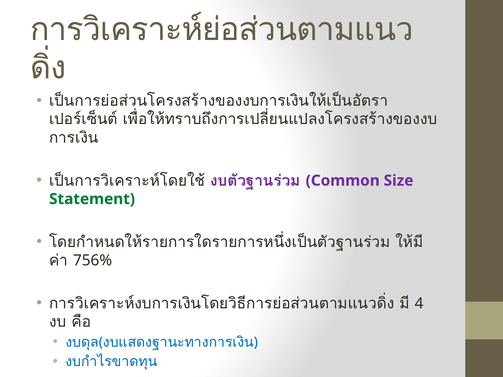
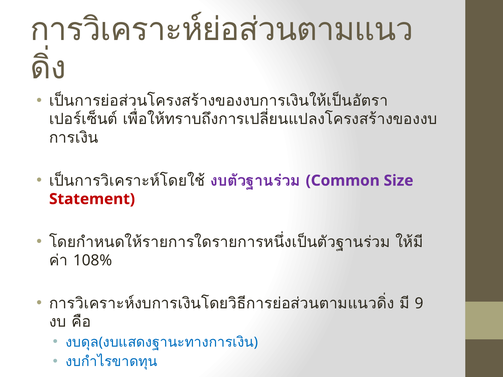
Statement colour: green -> red (92, 199)
756%: 756% -> 108% (93, 261)
4: 4 -> 9 (419, 304)
